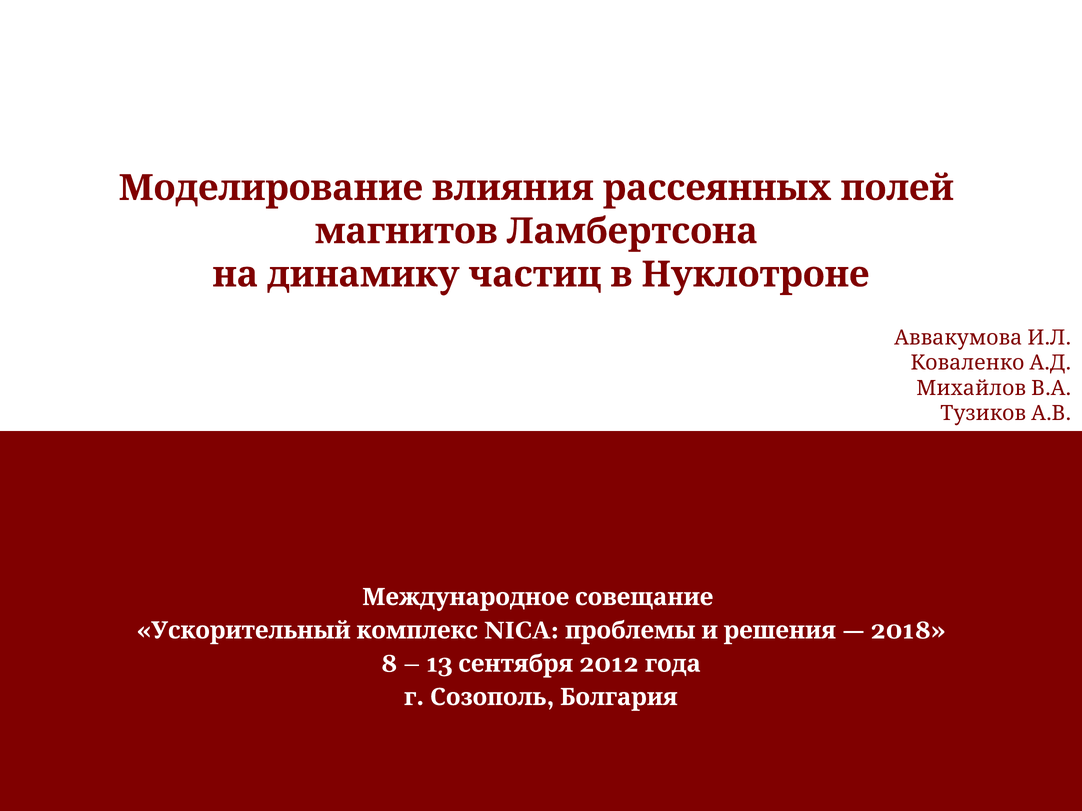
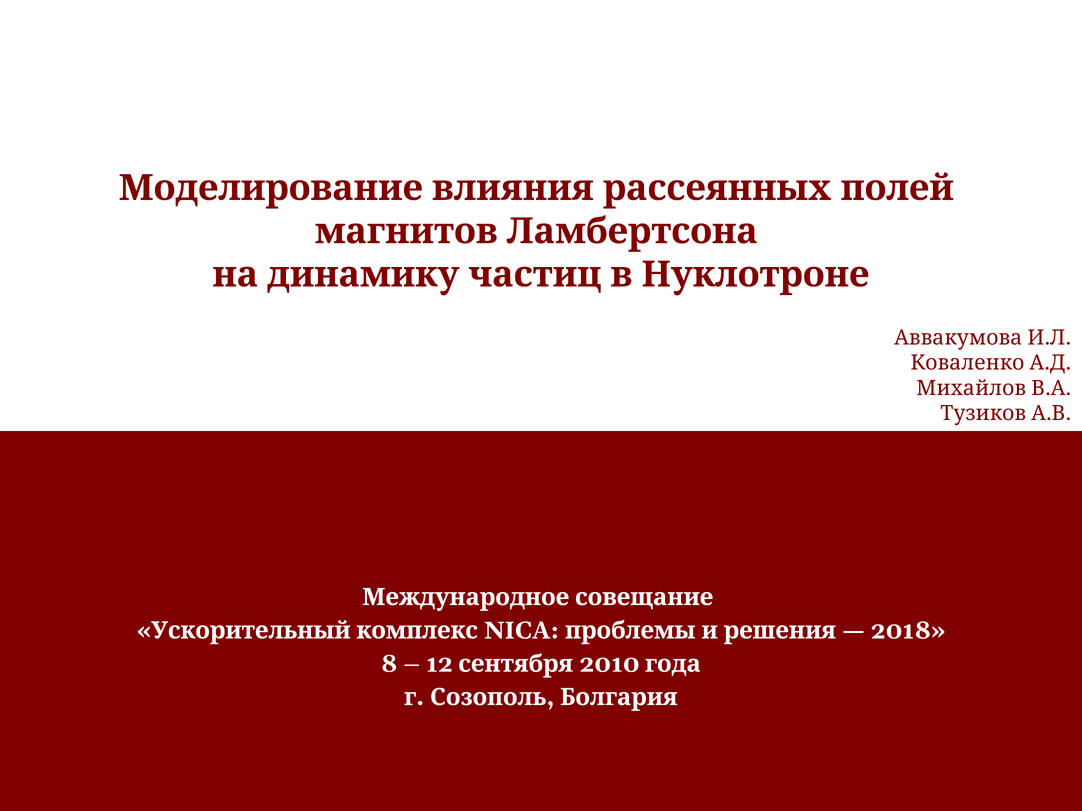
13: 13 -> 12 (439, 664)
2: 2 -> 0 (631, 664)
